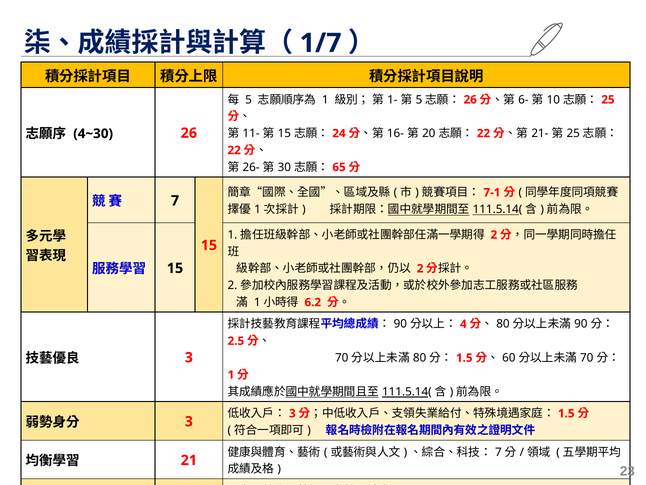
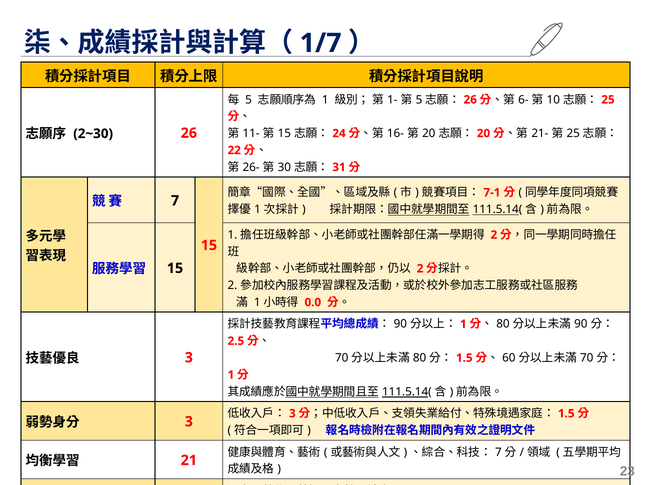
4~30: 4~30 -> 2~30 (93, 134)
22: 22 -> 20 (483, 133)
65: 65 -> 31 (339, 167)
6.2: 6.2 -> 0.0 (313, 302)
4: 4 -> 1 (463, 324)
